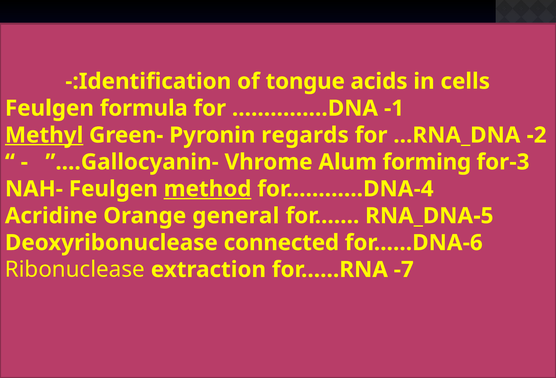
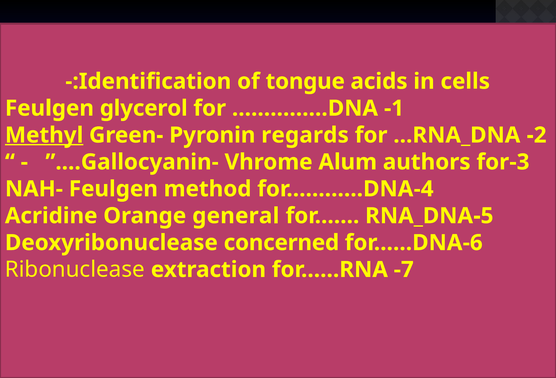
formula: formula -> glycerol (144, 108)
forming: forming -> authors (427, 162)
method underline: present -> none (208, 189)
connected: connected -> concerned (281, 243)
